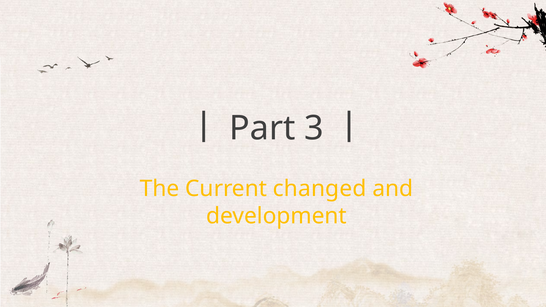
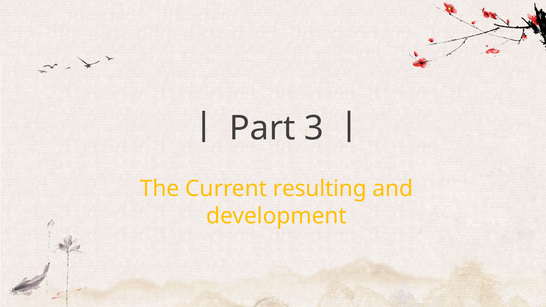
changed: changed -> resulting (320, 189)
